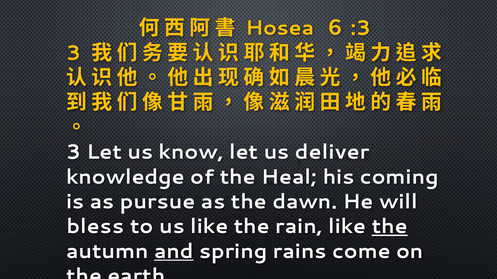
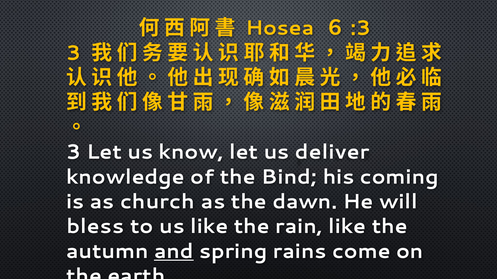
Heal: Heal -> Bind (289, 177)
pursue: pursue -> church (157, 202)
the underline: present -> none (390, 227)
